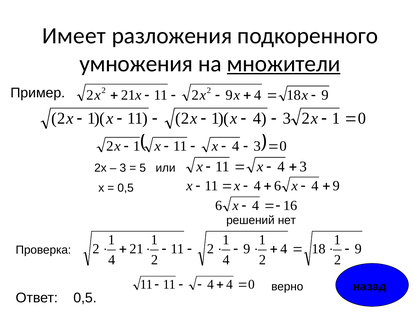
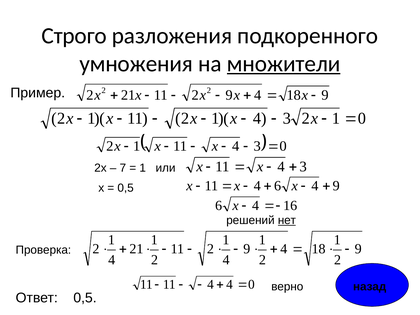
Имеет: Имеет -> Строго (74, 36)
3: 3 -> 7 (123, 168)
5: 5 -> 1 (143, 168)
нет underline: none -> present (287, 220)
